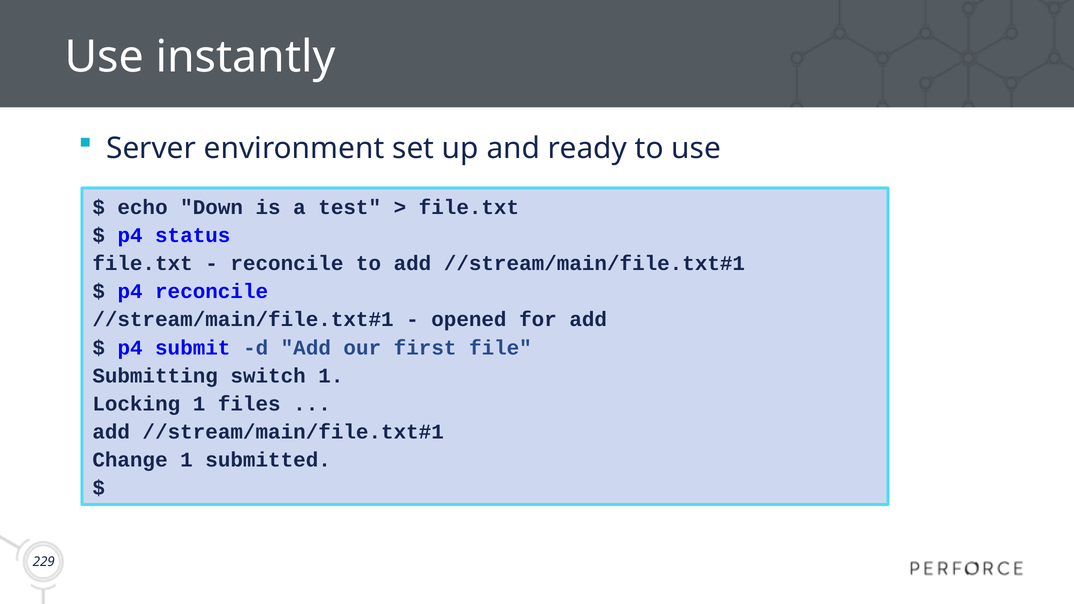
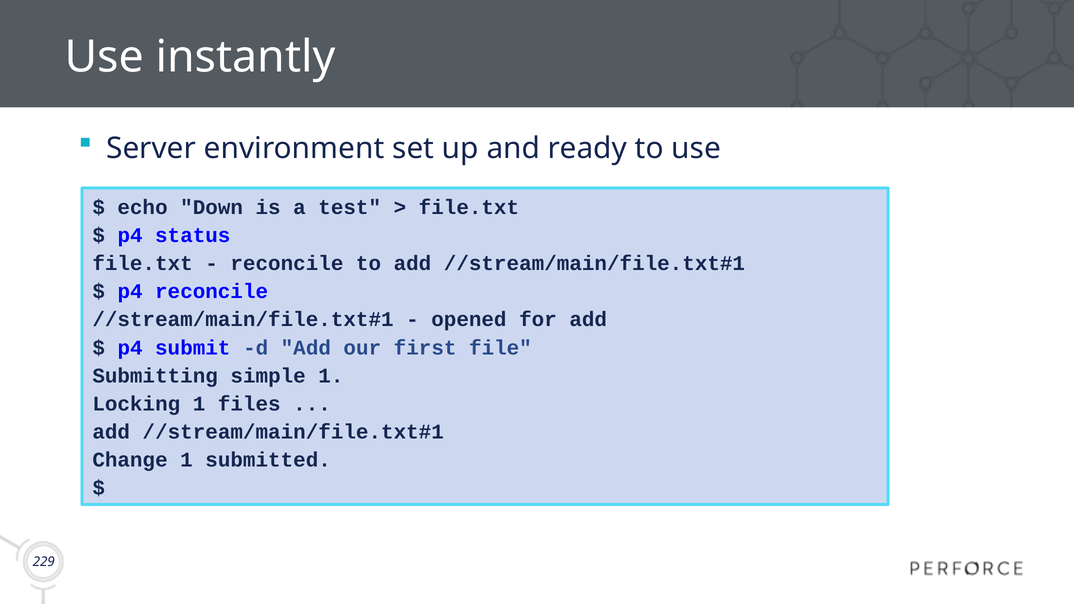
switch: switch -> simple (268, 376)
